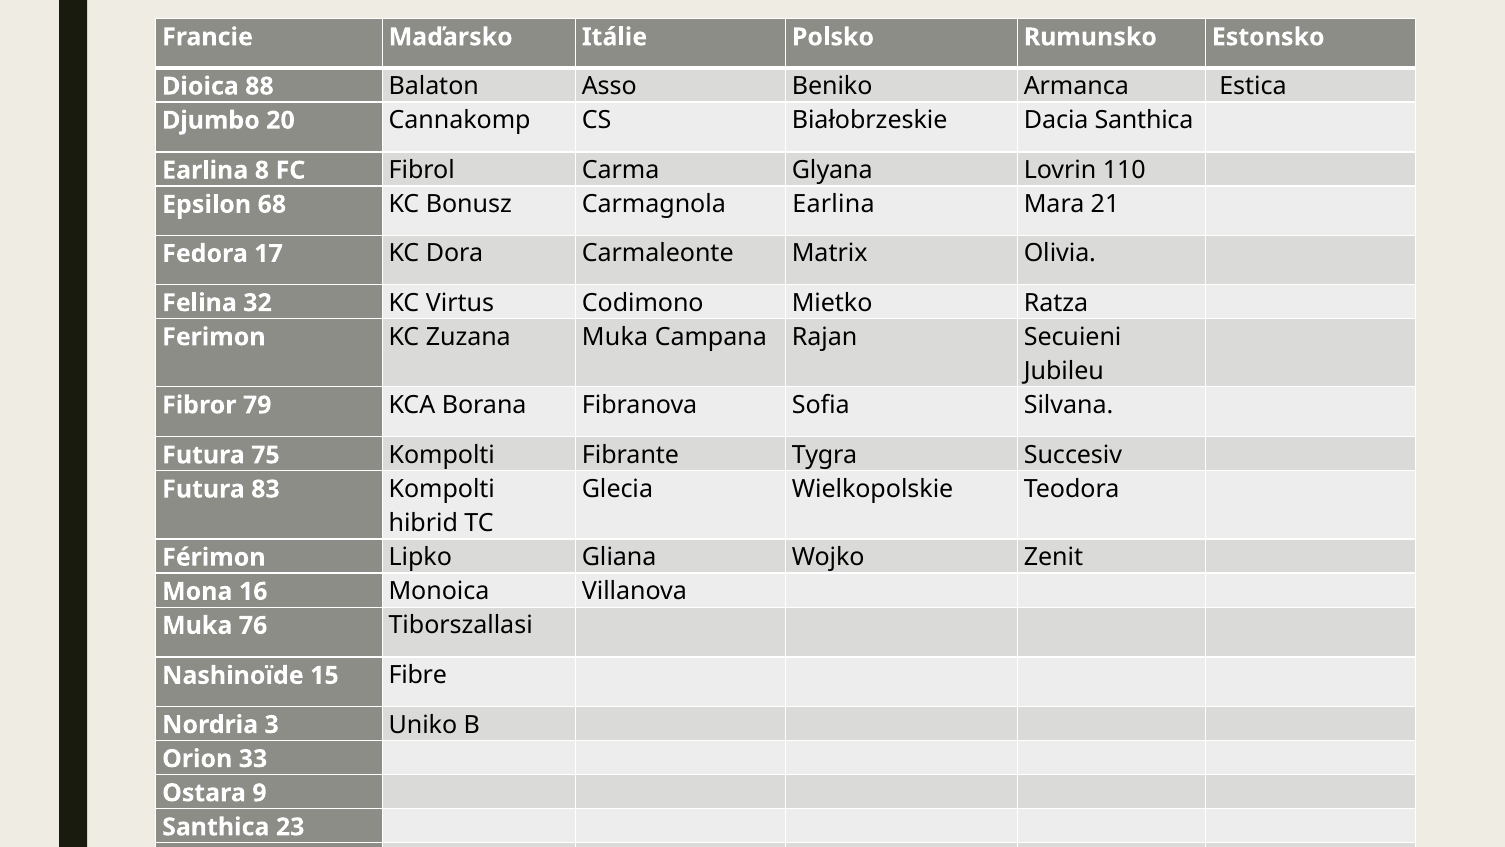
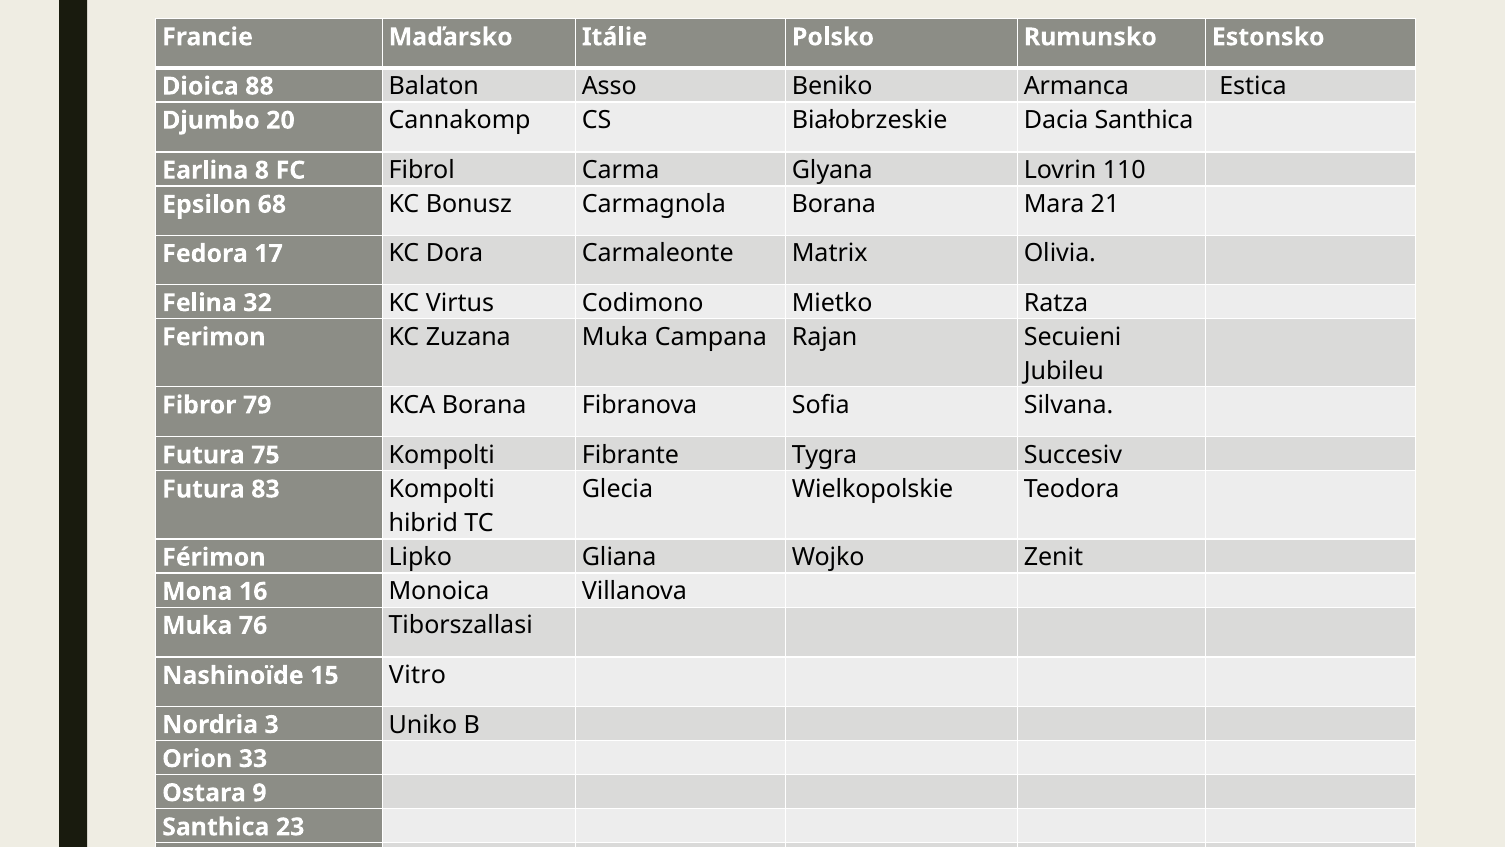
Carmagnola Earlina: Earlina -> Borana (834, 204)
Fibre: Fibre -> Vitro (418, 675)
